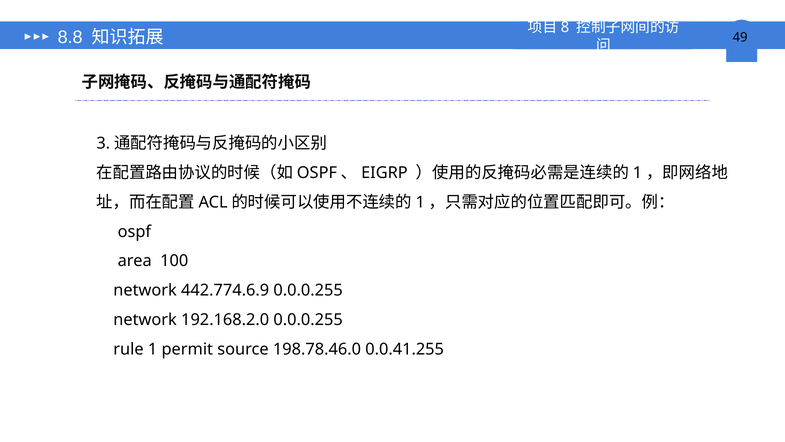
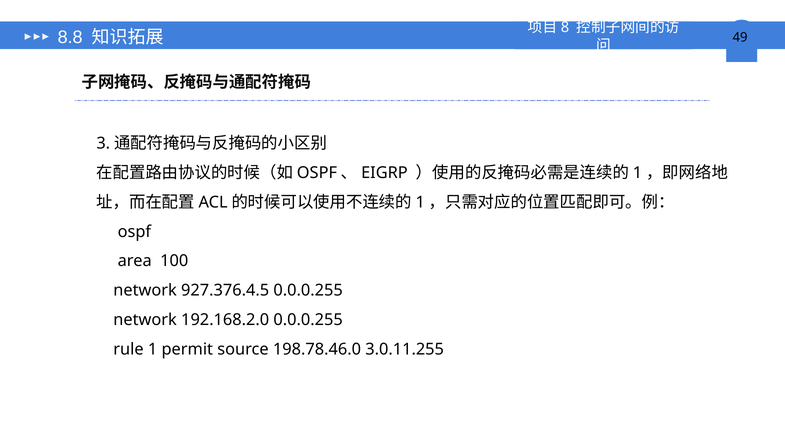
442.774.6.9: 442.774.6.9 -> 927.376.4.5 (225, 290)
0.0.41.255: 0.0.41.255 -> 3.0.11.255 (405, 349)
